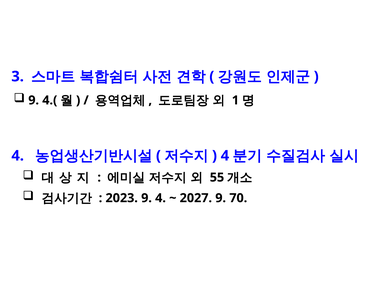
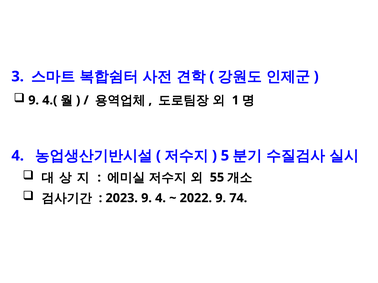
4: 4 -> 5 (225, 156)
2027: 2027 -> 2022 (196, 198)
70: 70 -> 74 (238, 198)
